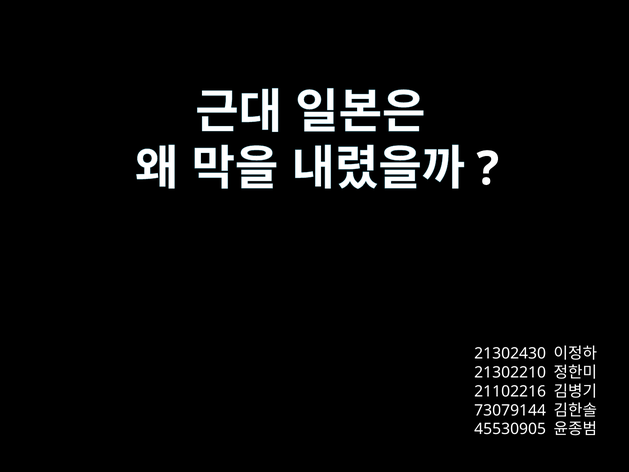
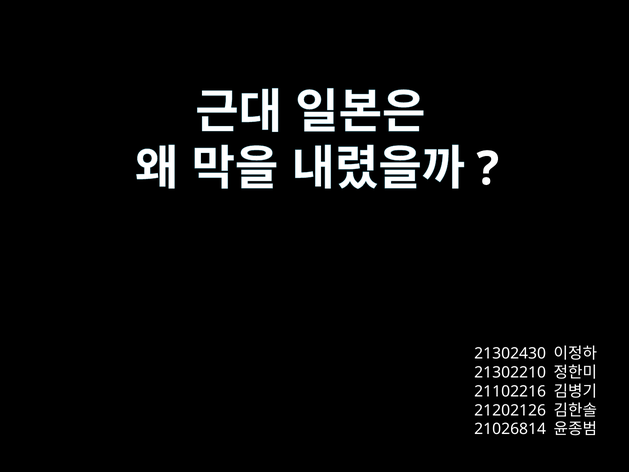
73079144: 73079144 -> 21202126 (510, 410)
45530905: 45530905 -> 21026814 (510, 429)
